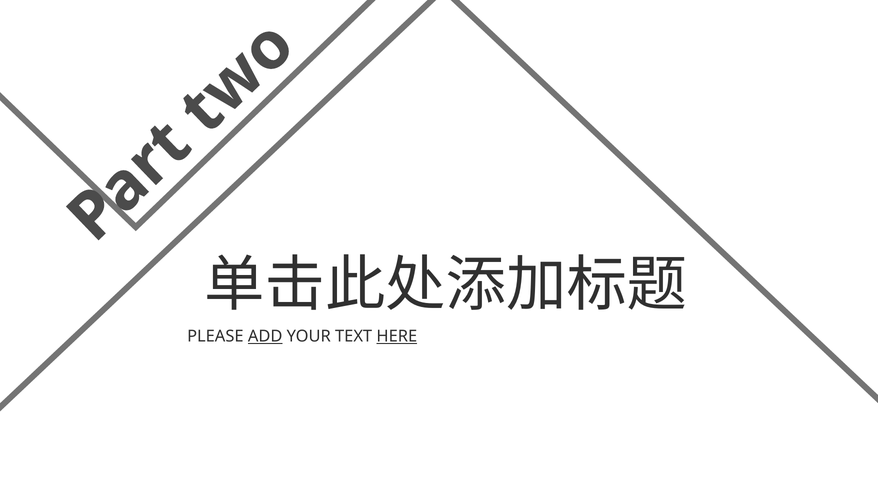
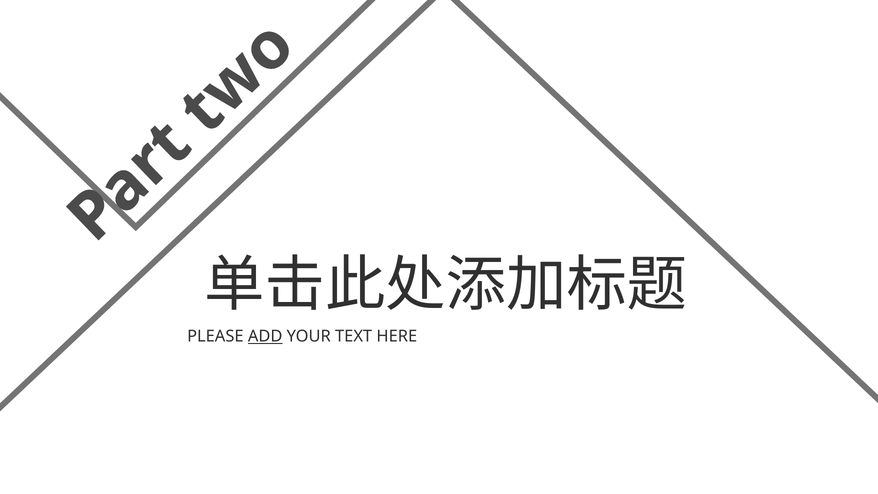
HERE underline: present -> none (397, 336)
